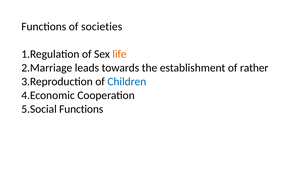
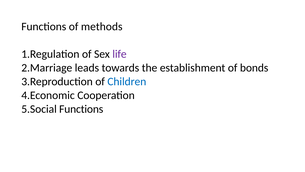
societies: societies -> methods (102, 27)
life colour: orange -> purple (119, 54)
rather: rather -> bonds (254, 68)
